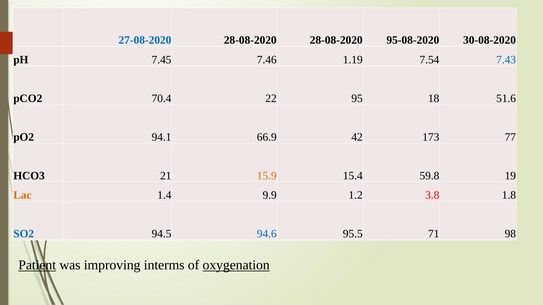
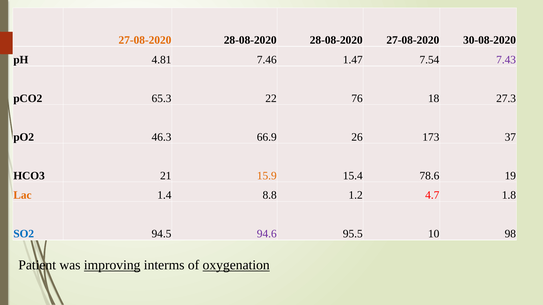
27-08-2020 colour: blue -> orange (145, 40)
28-08-2020 95-08-2020: 95-08-2020 -> 27-08-2020 (413, 40)
7.45: 7.45 -> 4.81 (162, 60)
1.19: 1.19 -> 1.47 (353, 60)
7.43 colour: blue -> purple (506, 60)
70.4: 70.4 -> 65.3 (162, 99)
95: 95 -> 76 (357, 99)
51.6: 51.6 -> 27.3 (506, 99)
94.1: 94.1 -> 46.3 (162, 137)
42: 42 -> 26 (357, 137)
77: 77 -> 37 (510, 137)
59.8: 59.8 -> 78.6 (429, 176)
9.9: 9.9 -> 8.8 (270, 196)
3.8: 3.8 -> 4.7 (432, 196)
94.6 colour: blue -> purple (267, 234)
71: 71 -> 10 (434, 234)
Patient underline: present -> none (37, 265)
improving underline: none -> present (112, 265)
